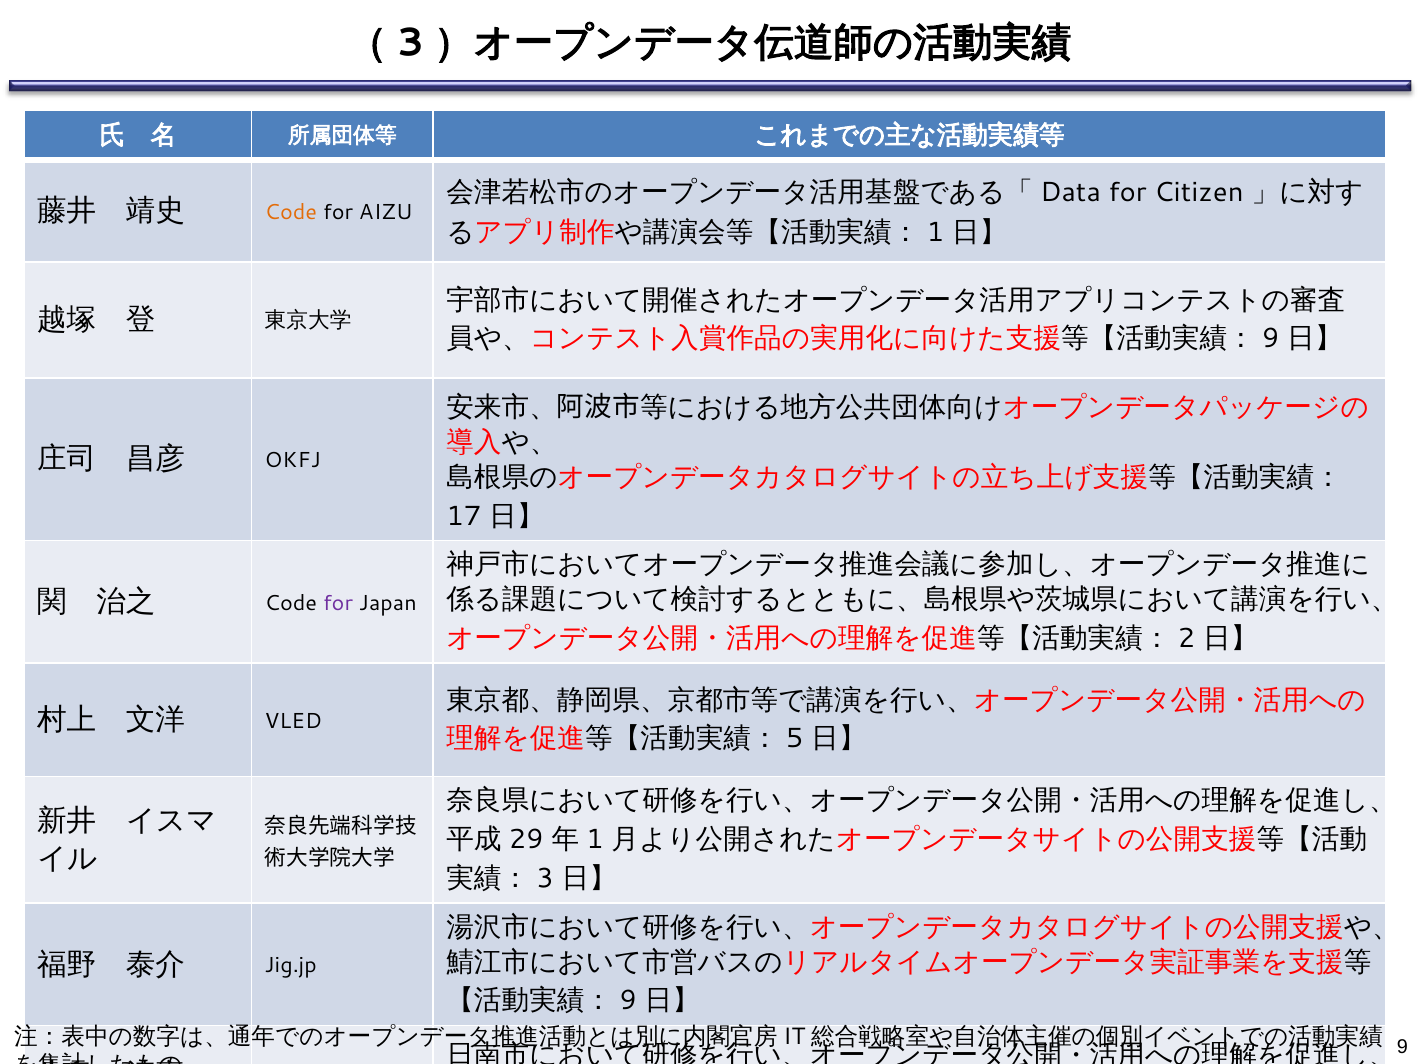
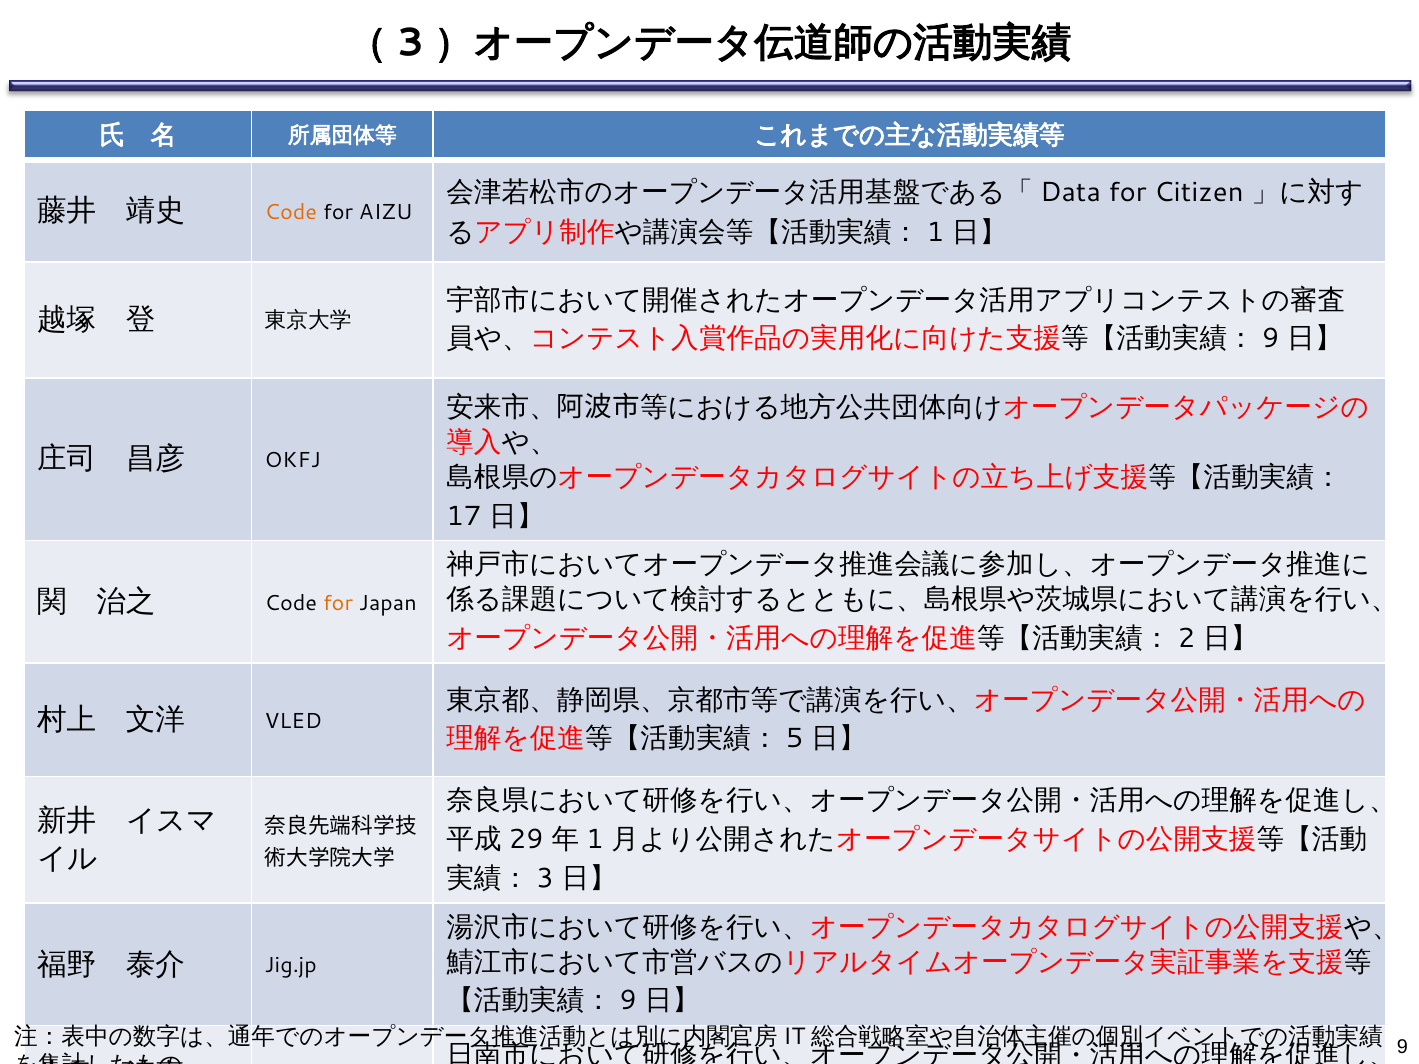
for colour: purple -> orange (338, 603)
